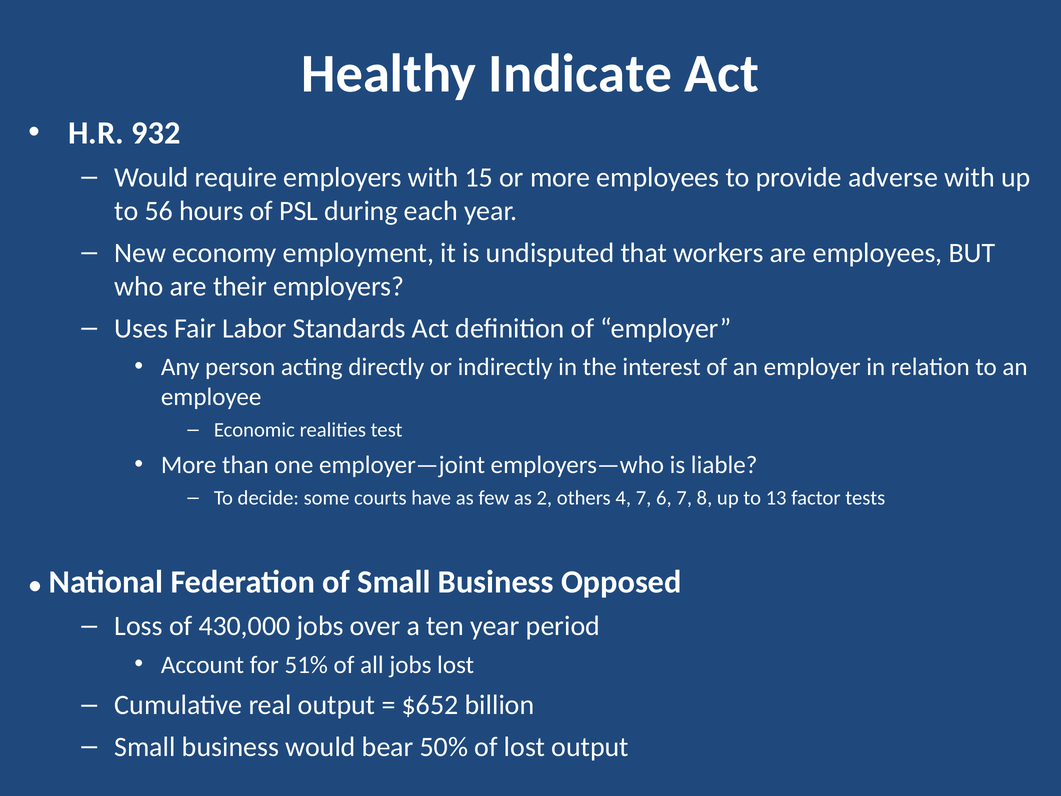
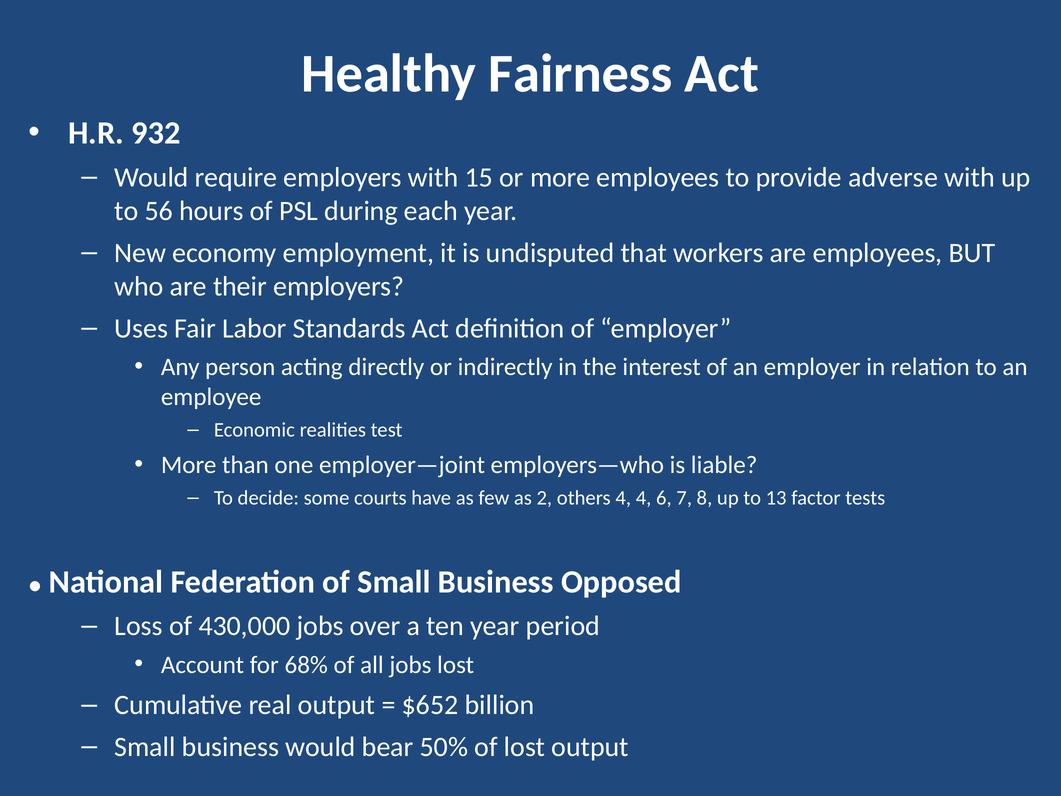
Indicate: Indicate -> Fairness (580, 74)
4 7: 7 -> 4 (644, 498)
51%: 51% -> 68% (306, 665)
